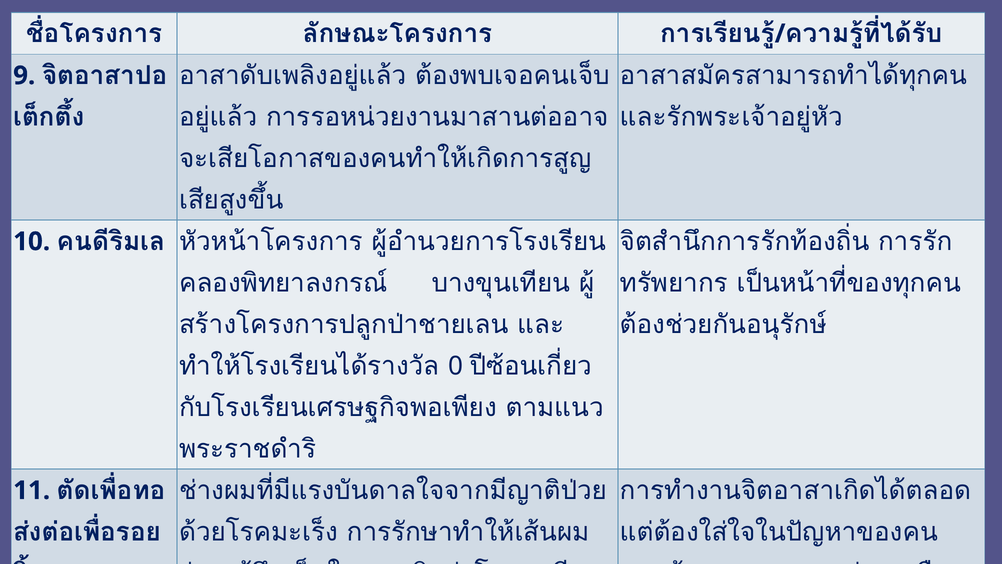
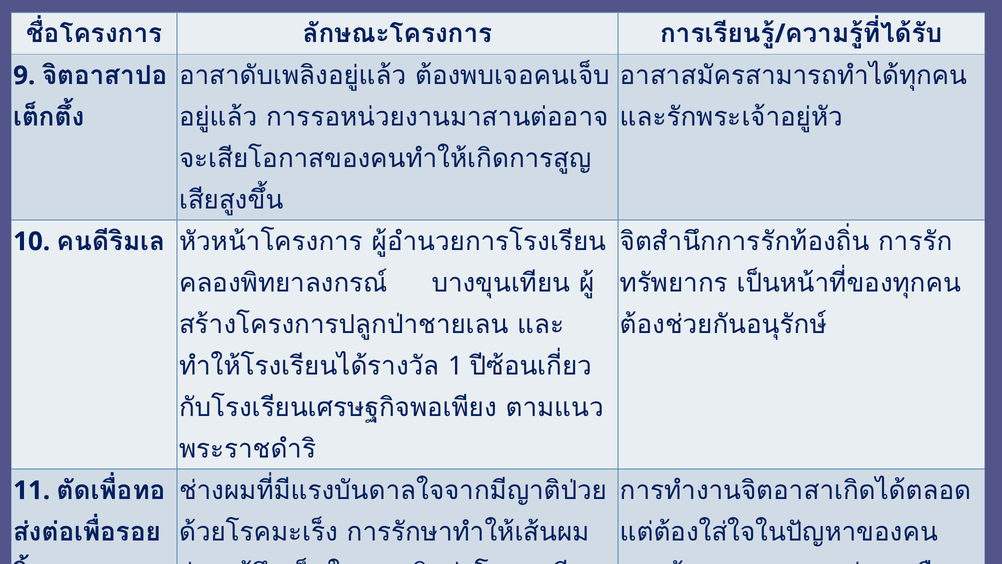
0: 0 -> 1 (456, 366)
